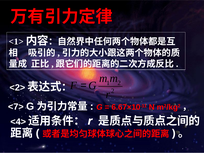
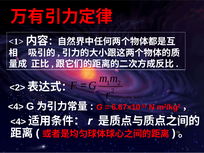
<7>: <7> -> <4> (16, 107)
